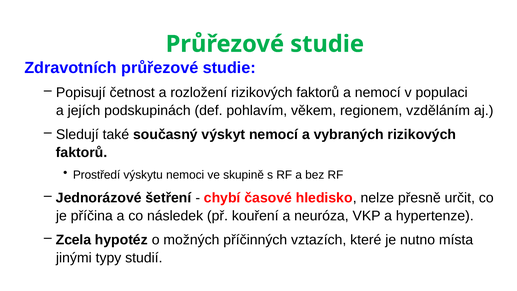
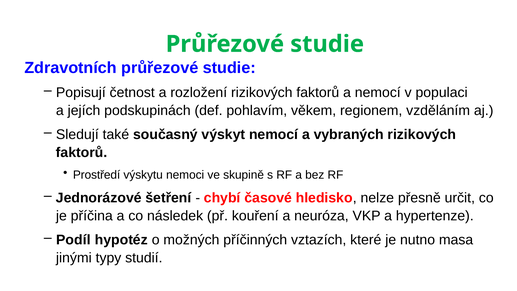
Zcela: Zcela -> Podíl (73, 240)
místa: místa -> masa (456, 240)
